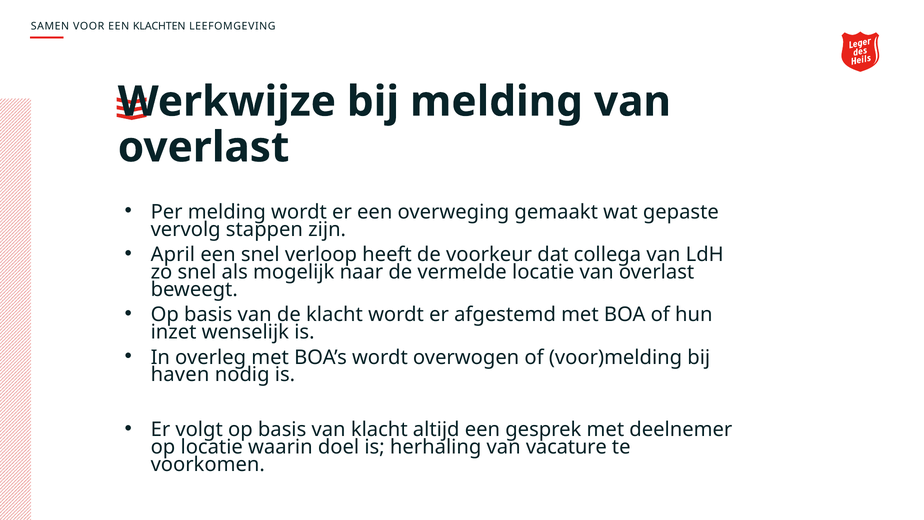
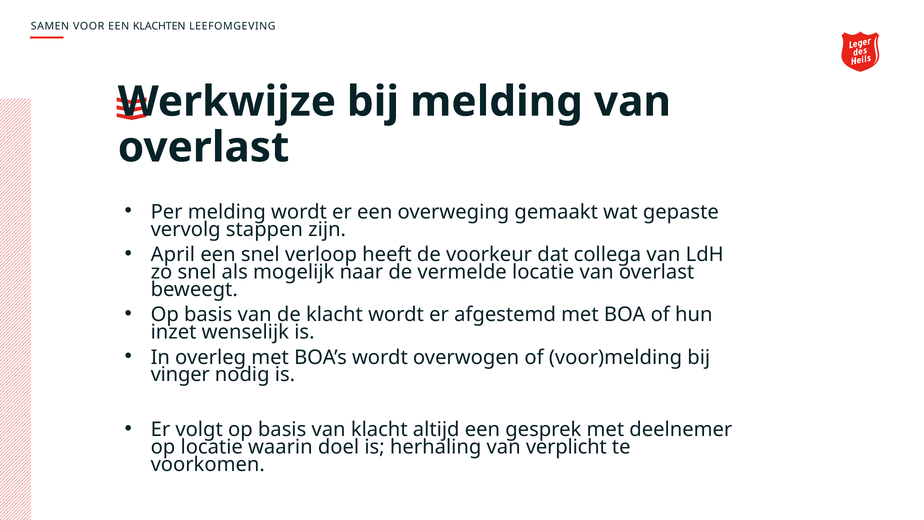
haven: haven -> vinger (180, 375)
vacature: vacature -> verplicht (566, 447)
